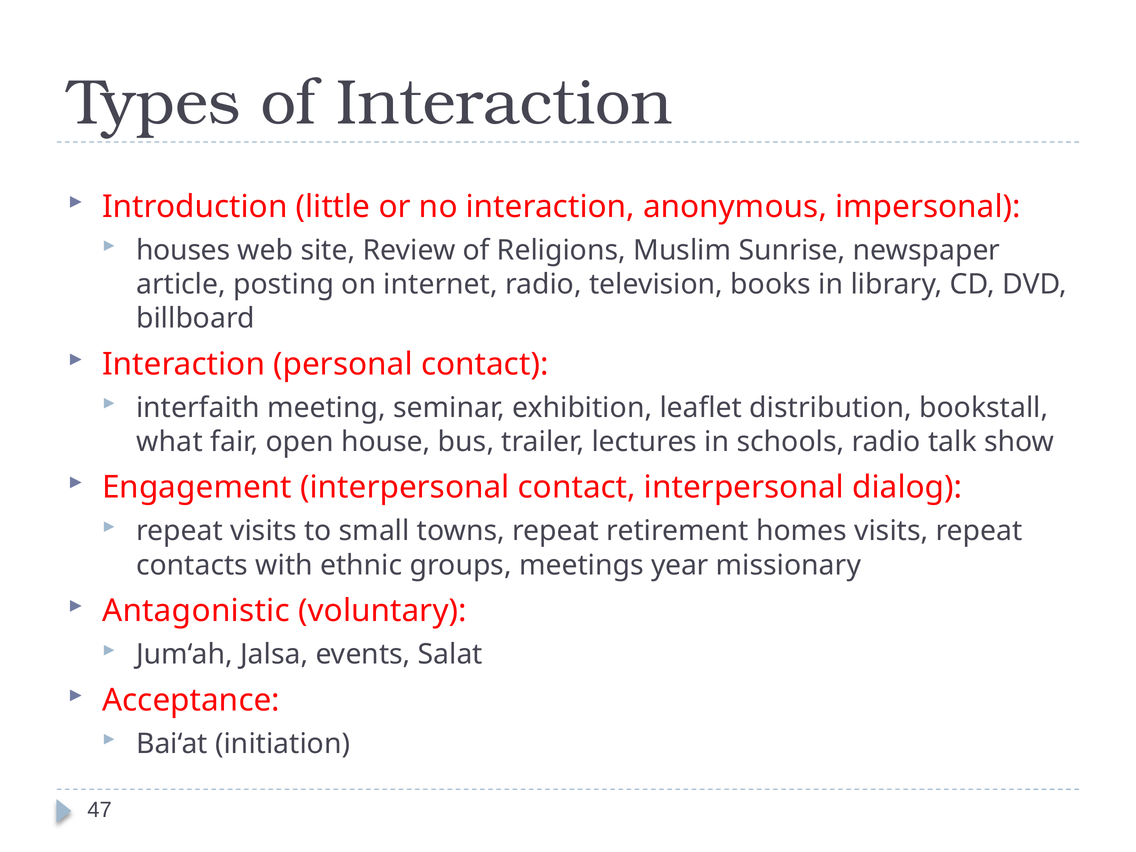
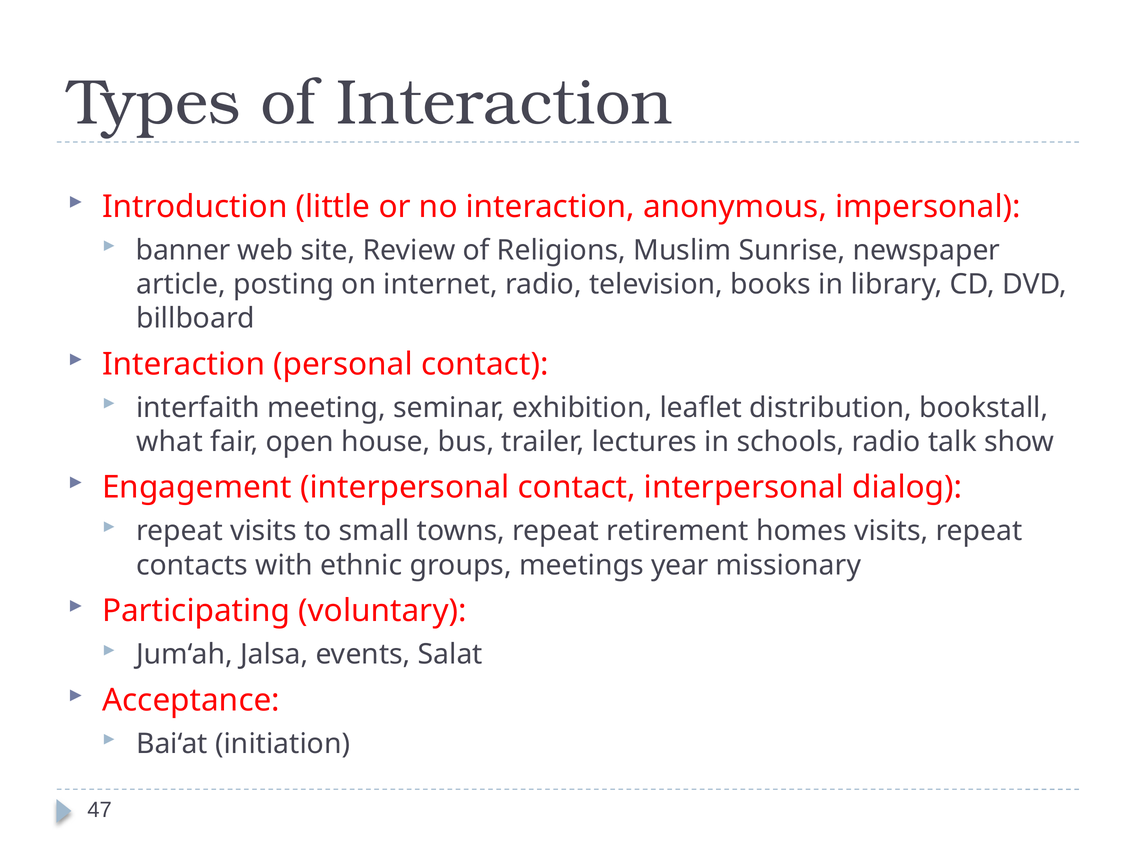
houses: houses -> banner (183, 250)
Antagonistic: Antagonistic -> Participating (196, 611)
